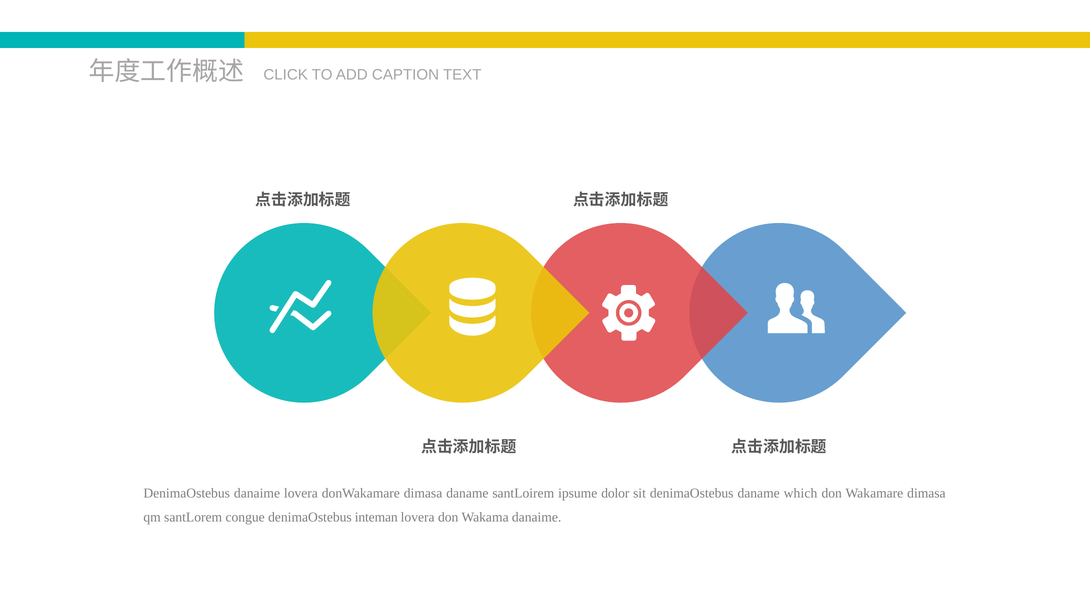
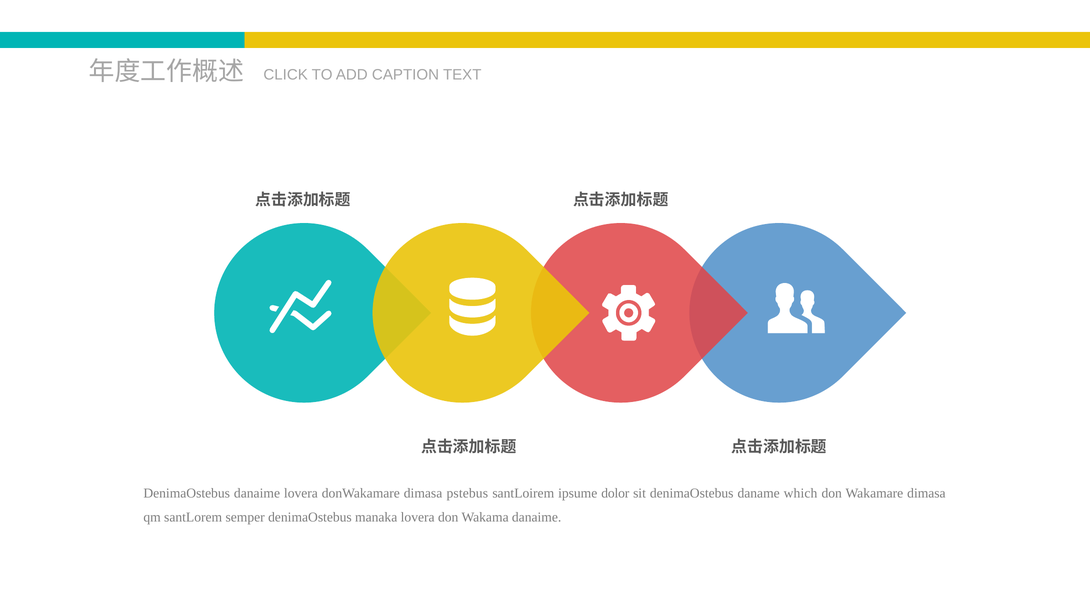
dimasa daname: daname -> pstebus (467, 493)
congue: congue -> semper (245, 518)
inteman: inteman -> manaka (376, 518)
